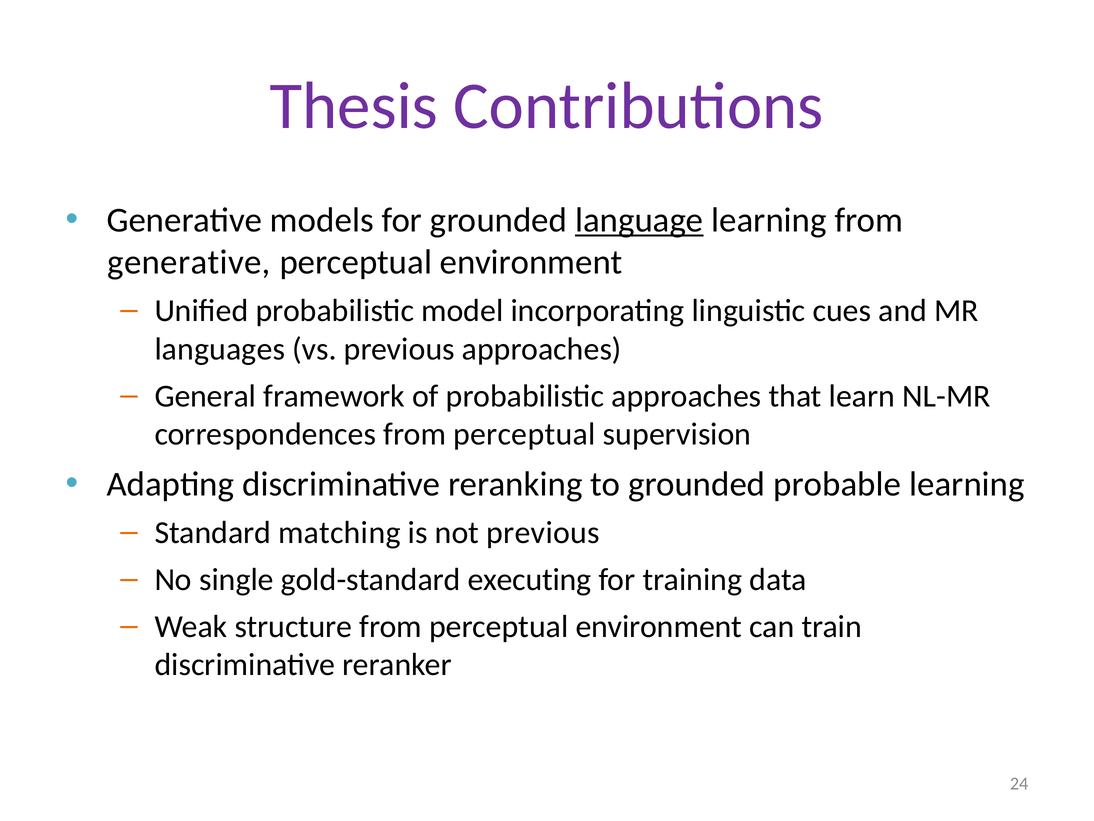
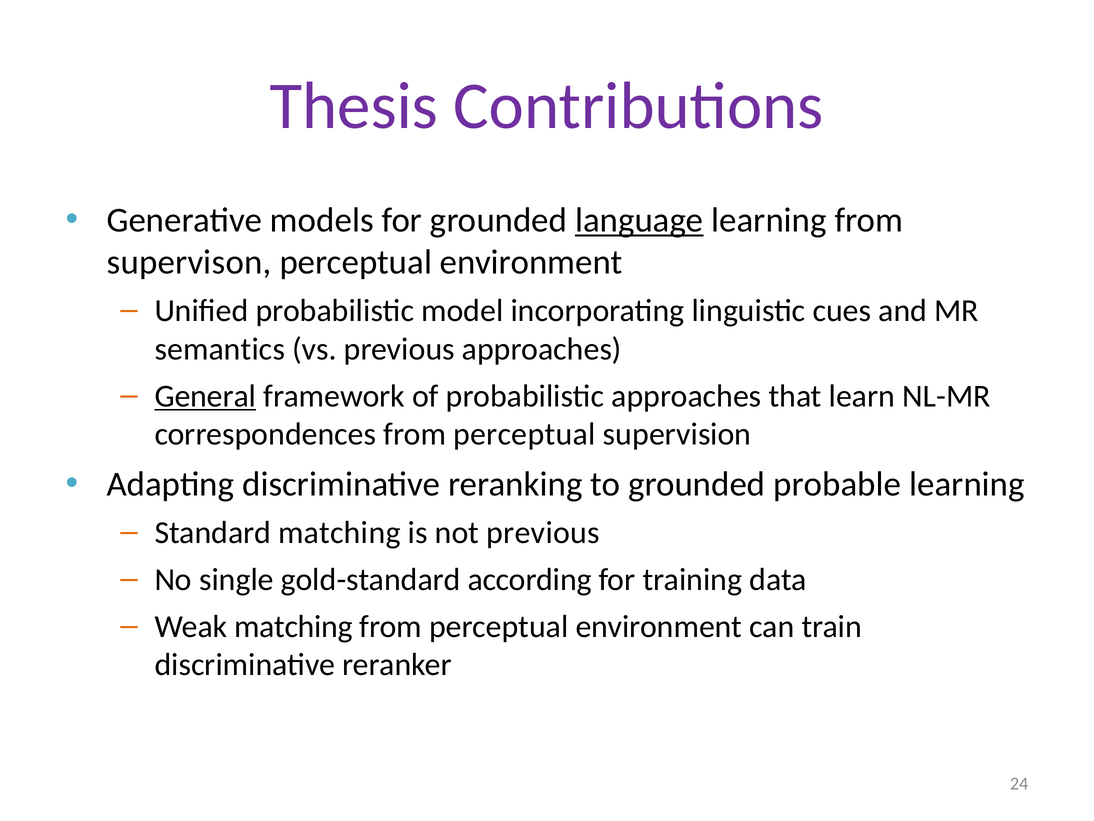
generative: generative -> supervison (189, 262)
languages: languages -> semantics (220, 349)
General underline: none -> present (205, 396)
executing: executing -> according (530, 579)
Weak structure: structure -> matching (294, 626)
